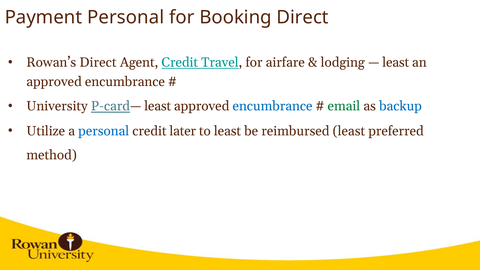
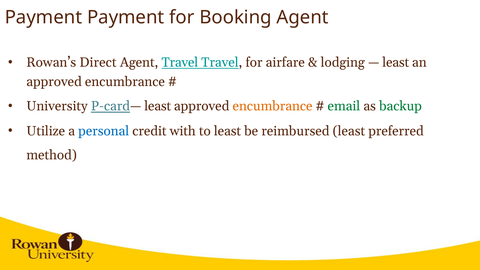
Payment Personal: Personal -> Payment (126, 17)
Booking Direct: Direct -> Agent (303, 17)
Agent Credit: Credit -> Travel (180, 62)
encumbrance colour: blue -> orange (273, 106)
backup colour: blue -> green (401, 106)
later: later -> with (183, 131)
